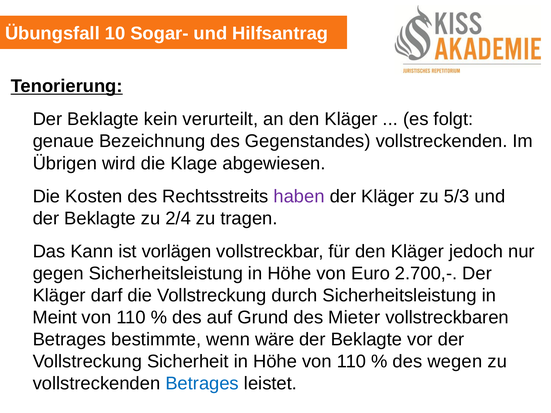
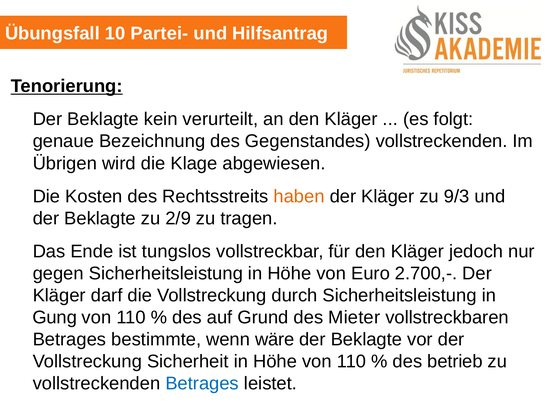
Sogar-: Sogar- -> Partei- (159, 34)
haben colour: purple -> orange (299, 196)
5/3: 5/3 -> 9/3 (457, 196)
2/4: 2/4 -> 2/9 (178, 218)
Kann: Kann -> Ende (92, 252)
vorlägen: vorlägen -> tungslos (176, 252)
Meint: Meint -> Gung (55, 318)
wegen: wegen -> betrieb (455, 362)
